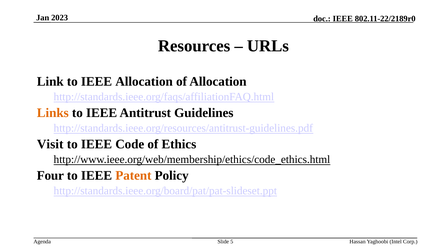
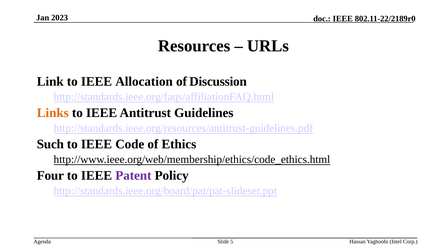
of Allocation: Allocation -> Discussion (218, 81)
Visit: Visit -> Such (50, 144)
Patent colour: orange -> purple (133, 175)
